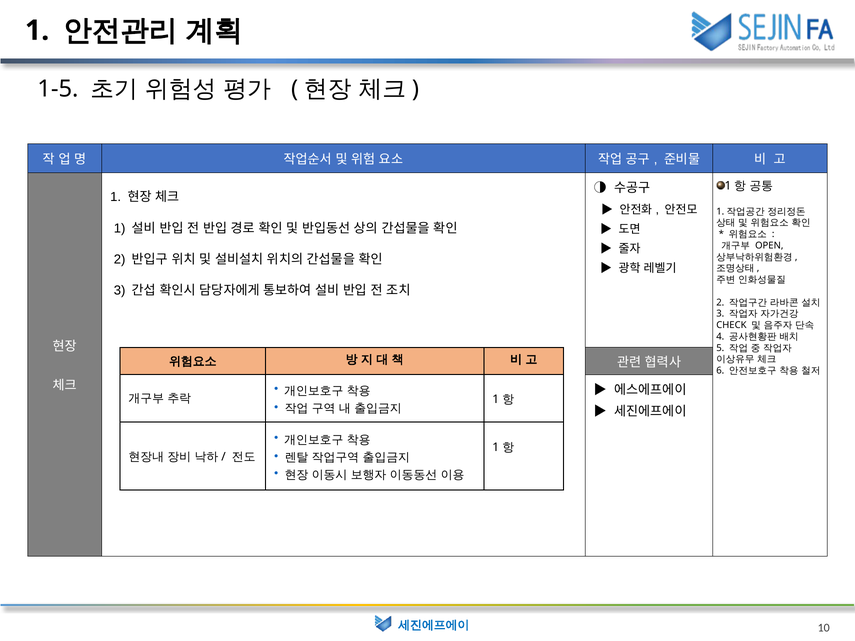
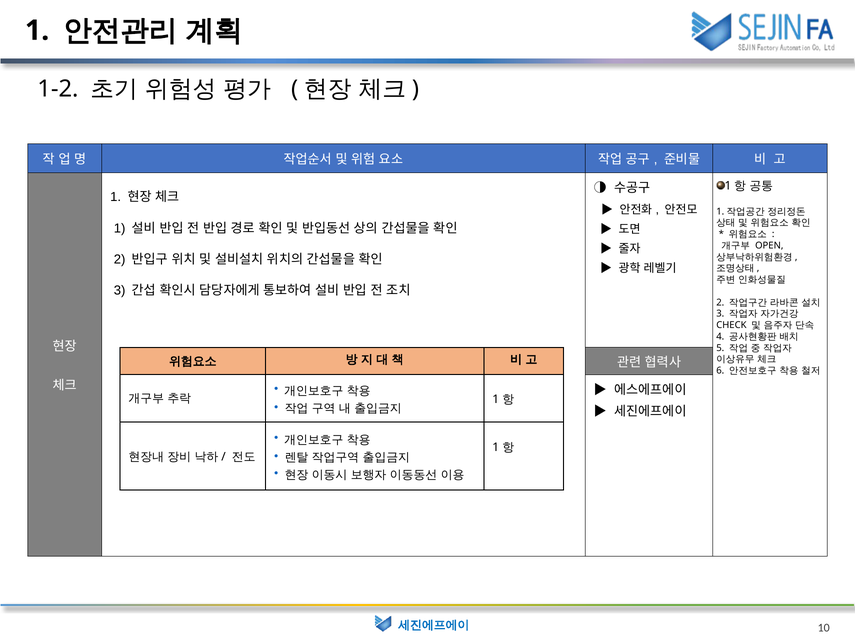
1-5: 1-5 -> 1-2 (58, 89)
